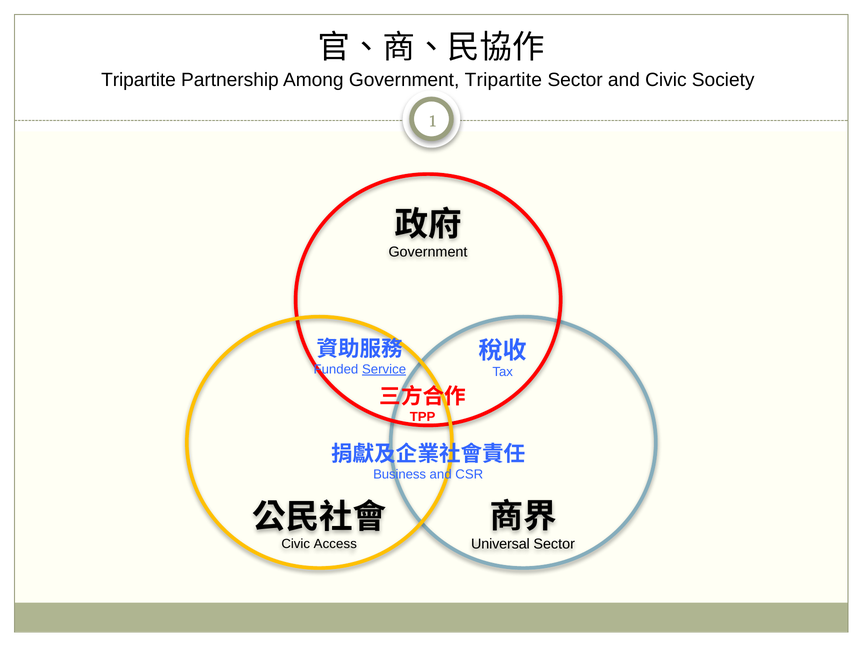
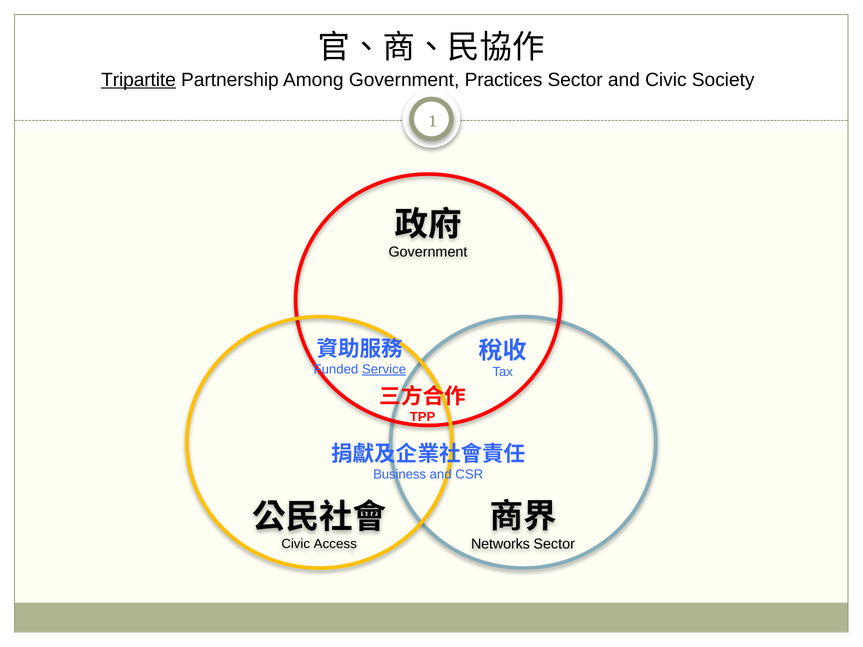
Tripartite underline: none -> present (139, 80)
Government Tripartite: Tripartite -> Practices (504, 80)
Universal: Universal -> Networks (500, 544)
